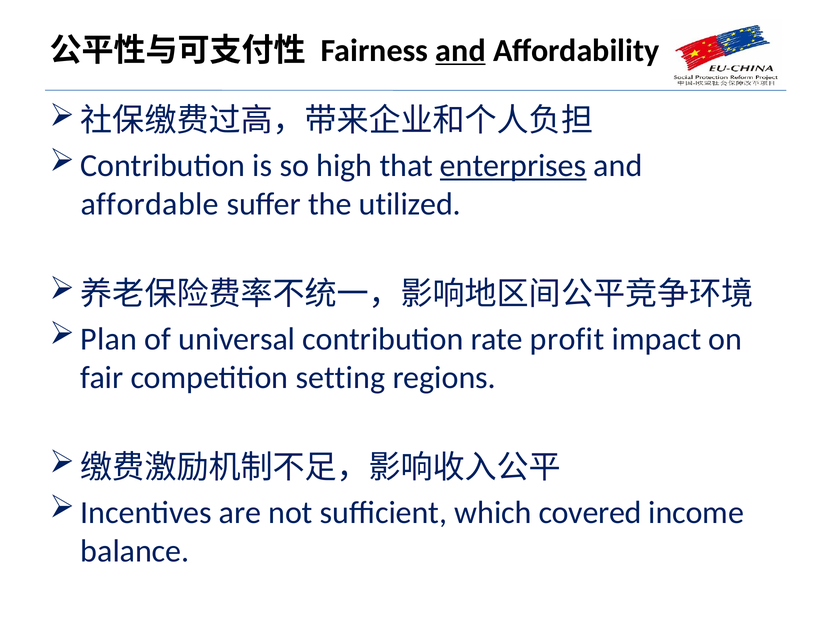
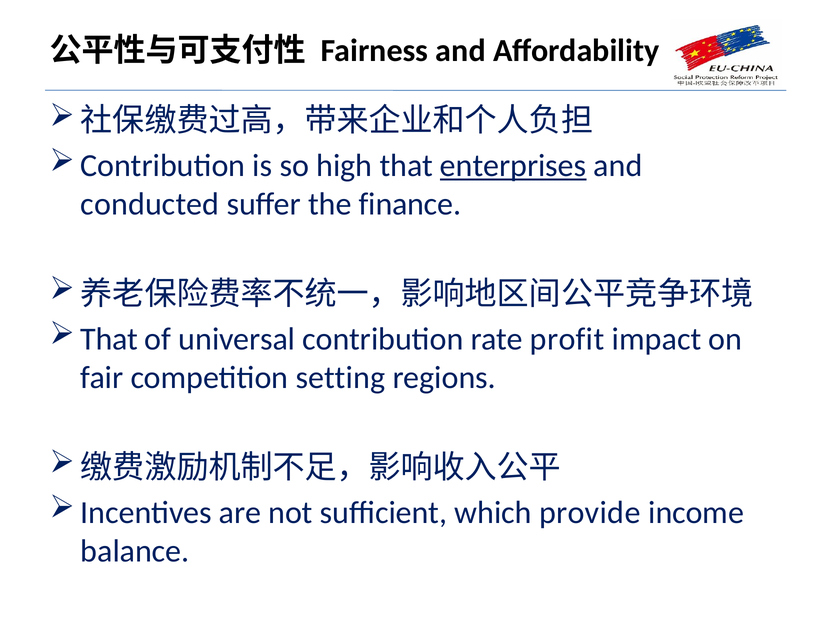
and underline: present -> none (461, 50)
affordable: affordable -> conducted (150, 204)
utilized: utilized -> finance (410, 204)
Plan: Plan -> That (109, 339)
covered: covered -> provide (590, 512)
